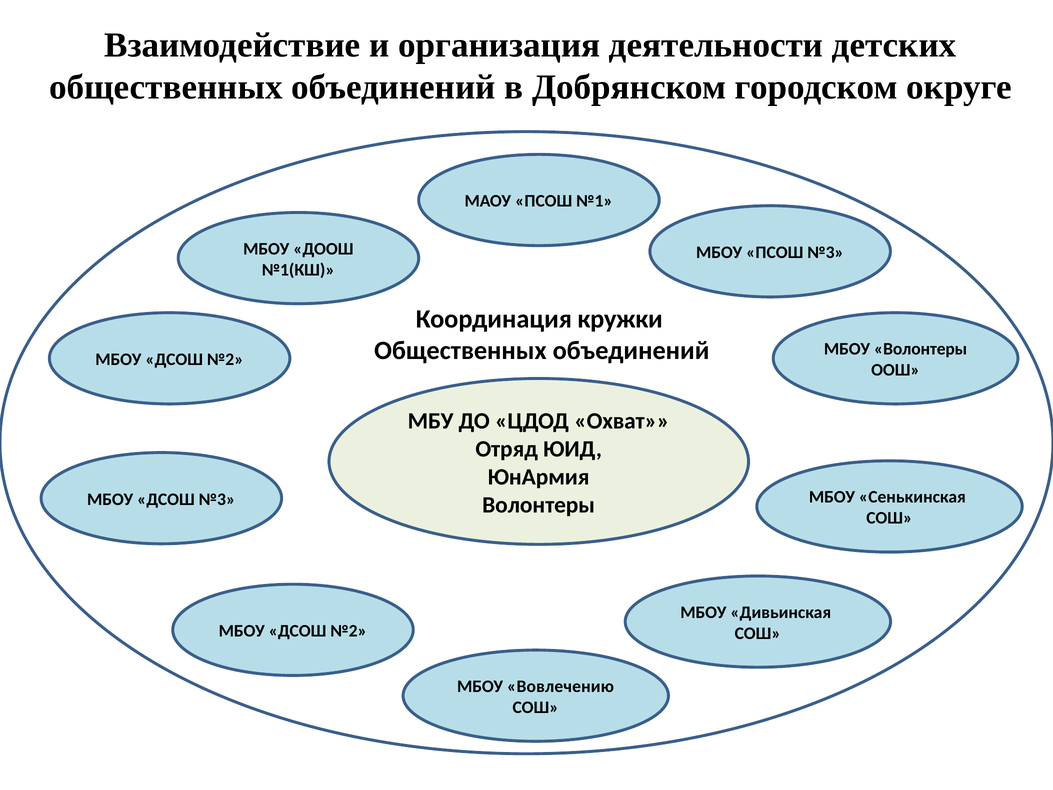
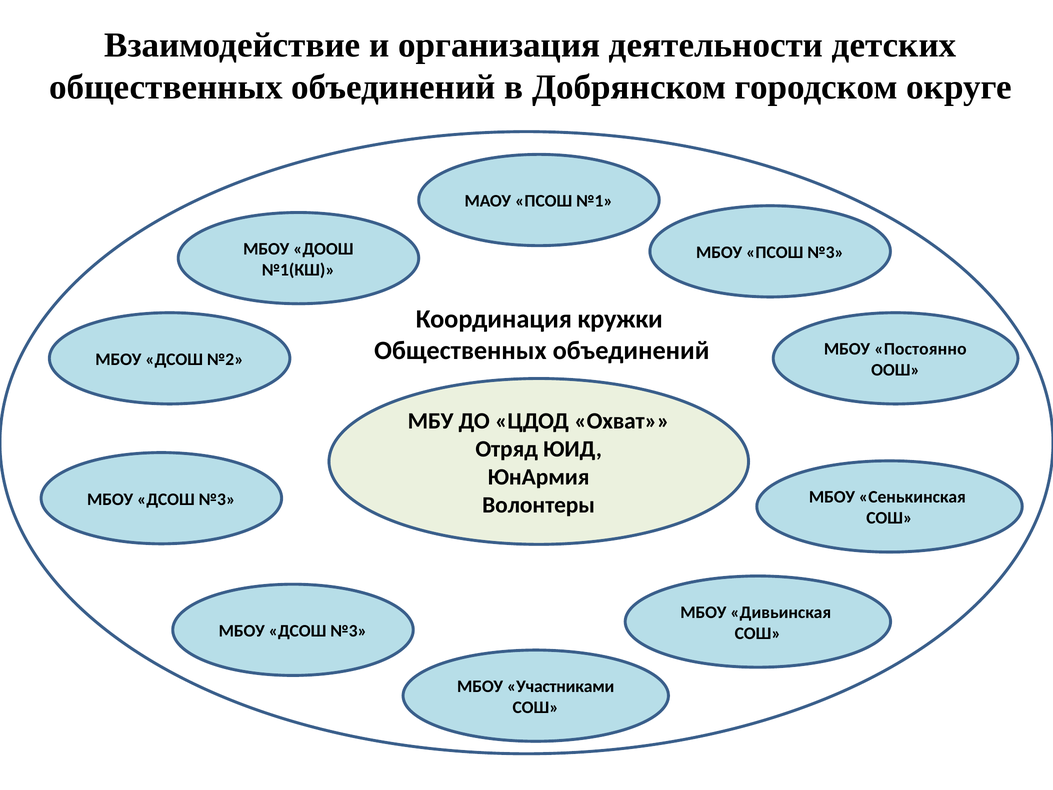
МБОУ Волонтеры: Волонтеры -> Постоянно (920, 349)
№2: №2 -> №3 (349, 631)
Вовлечению: Вовлечению -> Участниками (561, 686)
